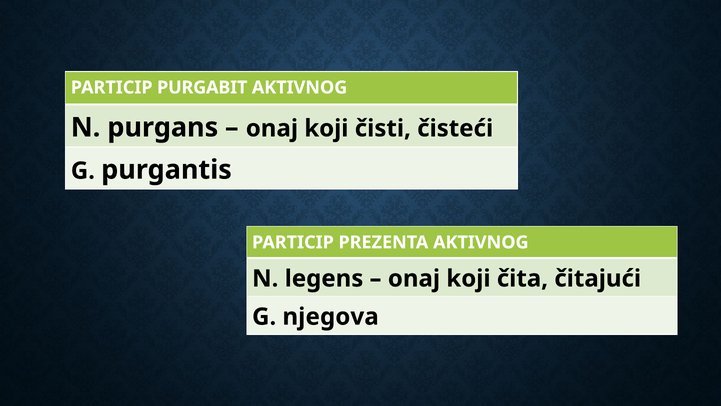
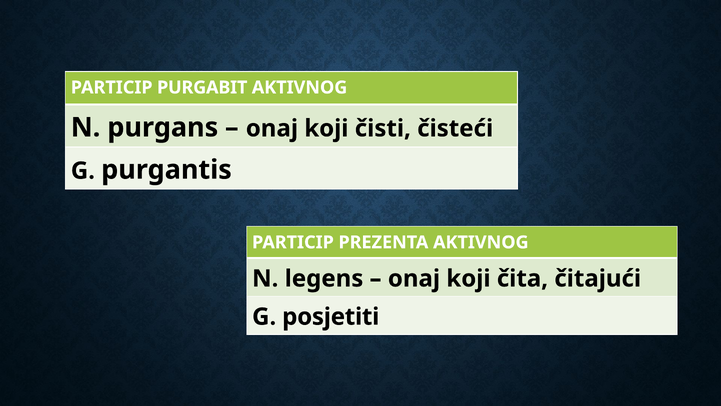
njegova: njegova -> posjetiti (331, 316)
